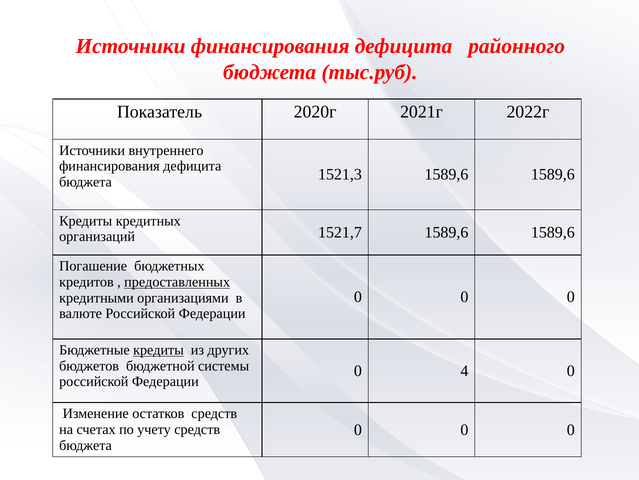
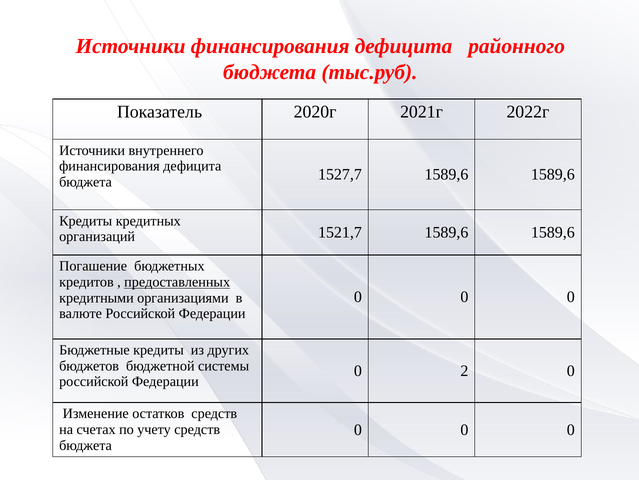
1521,3: 1521,3 -> 1527,7 (340, 174)
кредиты underline: present -> none (158, 350)
4: 4 -> 2 (464, 370)
